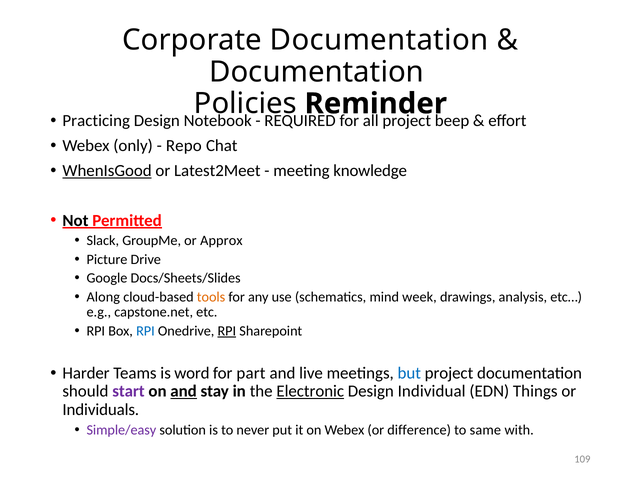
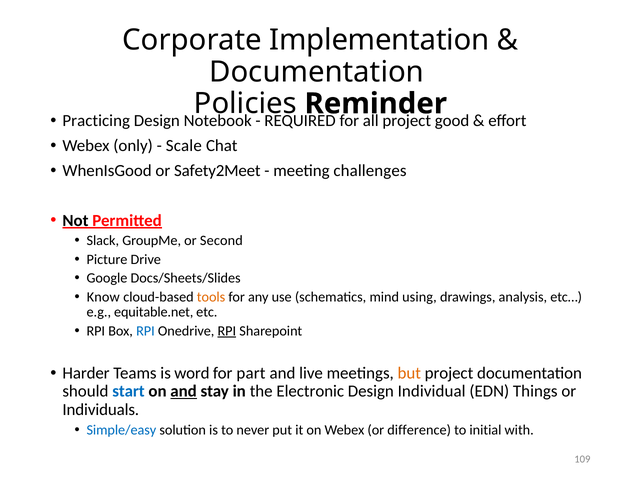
Corporate Documentation: Documentation -> Implementation (379, 40)
beep: beep -> good (452, 121)
Repo: Repo -> Scale (184, 146)
WhenIsGood underline: present -> none (107, 170)
Latest2Meet: Latest2Meet -> Safety2Meet (217, 170)
knowledge: knowledge -> challenges (370, 170)
Approx: Approx -> Second (221, 241)
Along: Along -> Know (103, 297)
week: week -> using (419, 297)
capstone.net: capstone.net -> equitable.net (154, 312)
but colour: blue -> orange (409, 373)
start colour: purple -> blue (128, 391)
Electronic underline: present -> none (310, 391)
Simple/easy colour: purple -> blue (121, 430)
same: same -> initial (485, 430)
